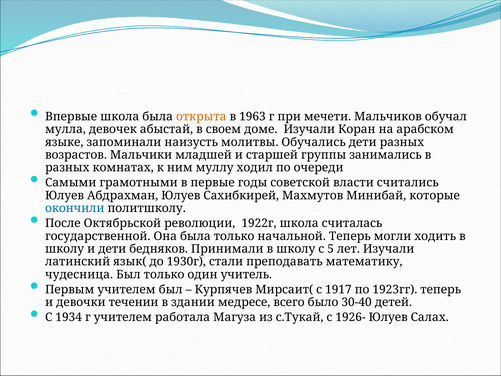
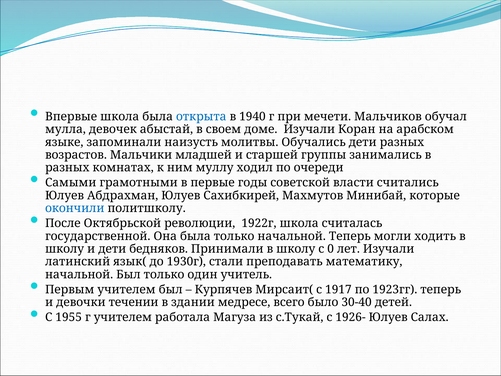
открыта colour: orange -> blue (201, 116)
1963: 1963 -> 1940 (252, 116)
5: 5 -> 0 (331, 249)
чудесница: чудесница -> начальной (79, 274)
1934: 1934 -> 1955 (69, 317)
